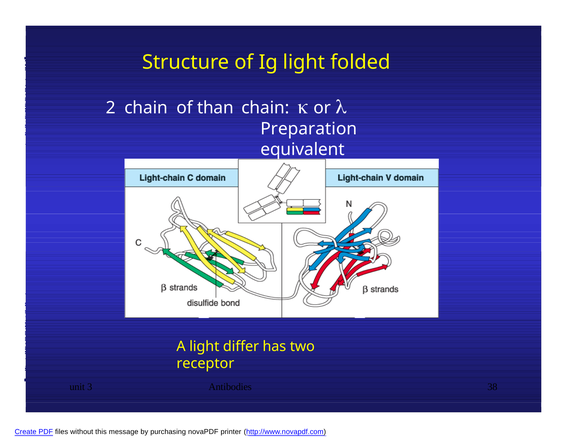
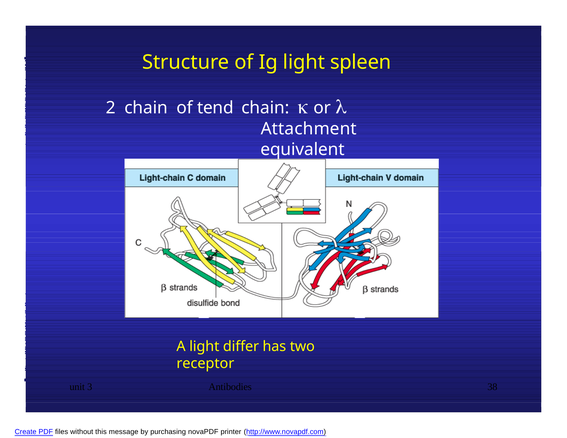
folded: folded -> spleen (361, 62)
than: than -> tend (215, 108)
Preparation: Preparation -> Attachment (309, 129)
